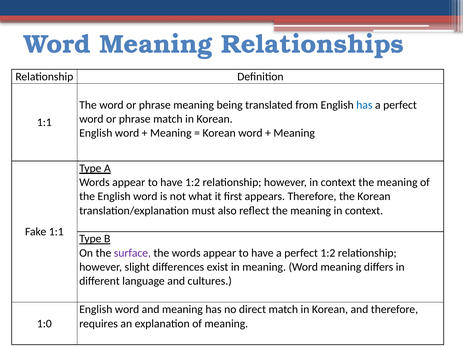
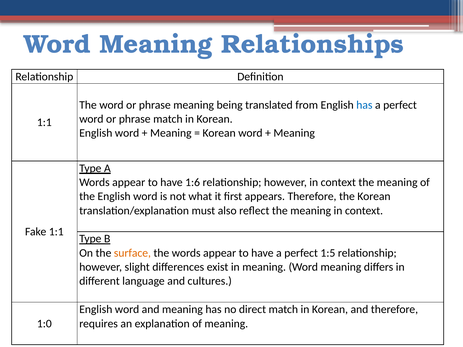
have 1:2: 1:2 -> 1:6 (193, 182)
surface colour: purple -> orange (132, 253)
perfect 1:2: 1:2 -> 1:5 (328, 253)
